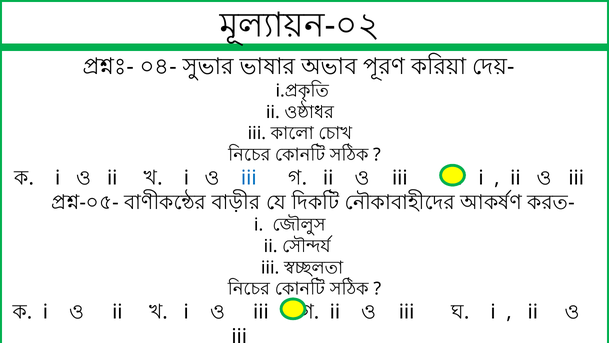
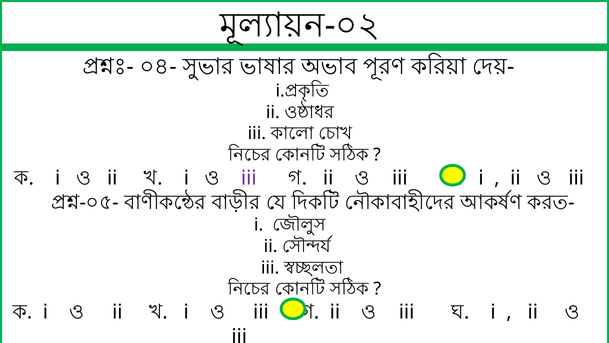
iii colour: blue -> purple (249, 178)
